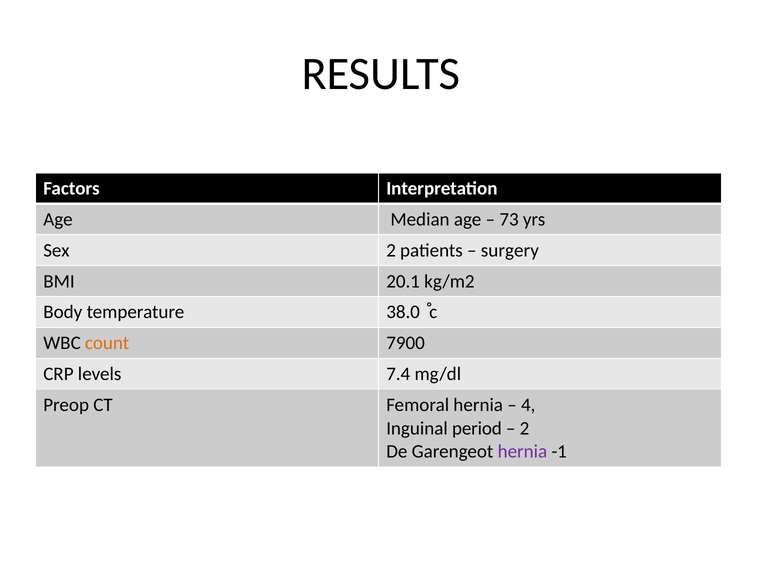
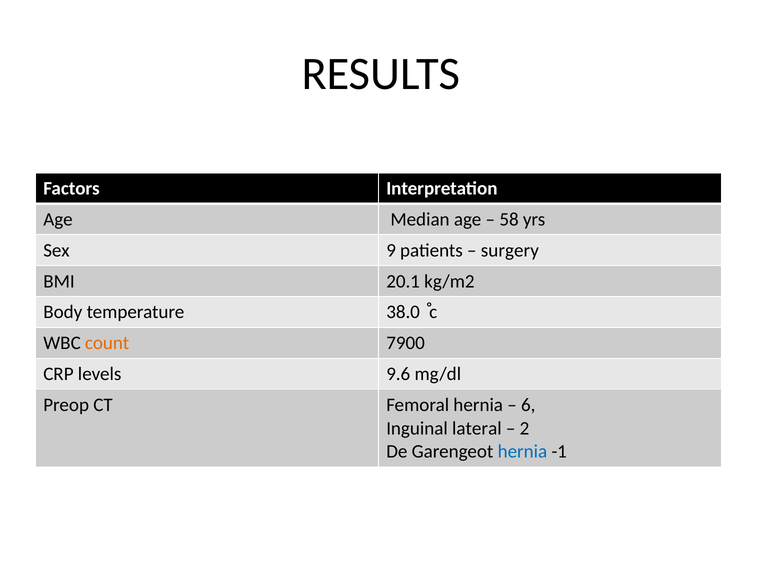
73: 73 -> 58 (509, 219)
Sex 2: 2 -> 9 (391, 250)
7.4: 7.4 -> 9.6 (398, 374)
4: 4 -> 6 (528, 405)
period: period -> lateral (477, 428)
hernia colour: purple -> blue (522, 451)
